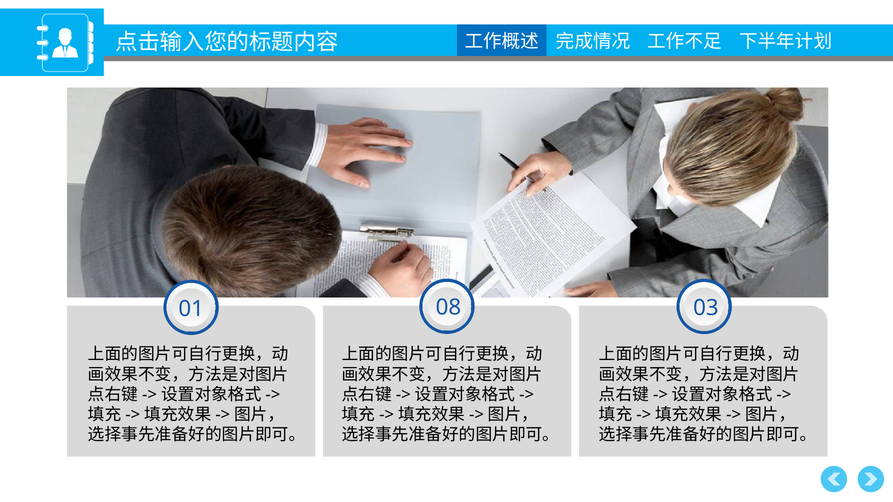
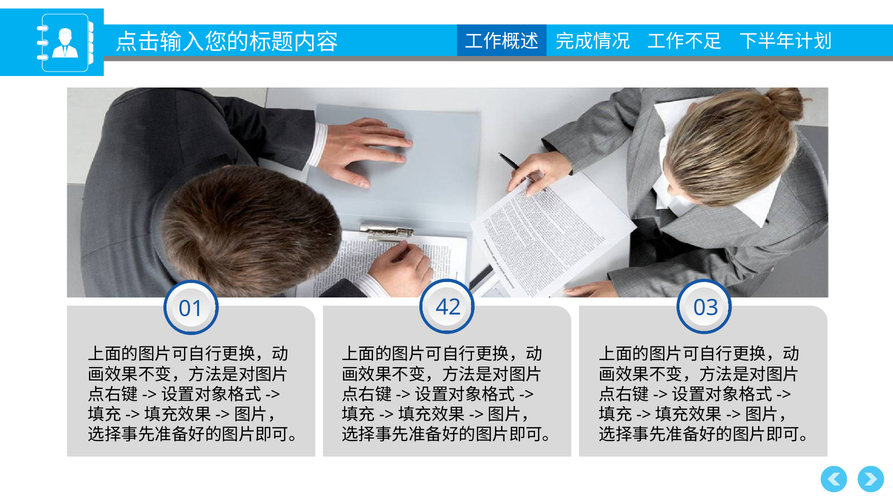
08: 08 -> 42 (448, 308)
